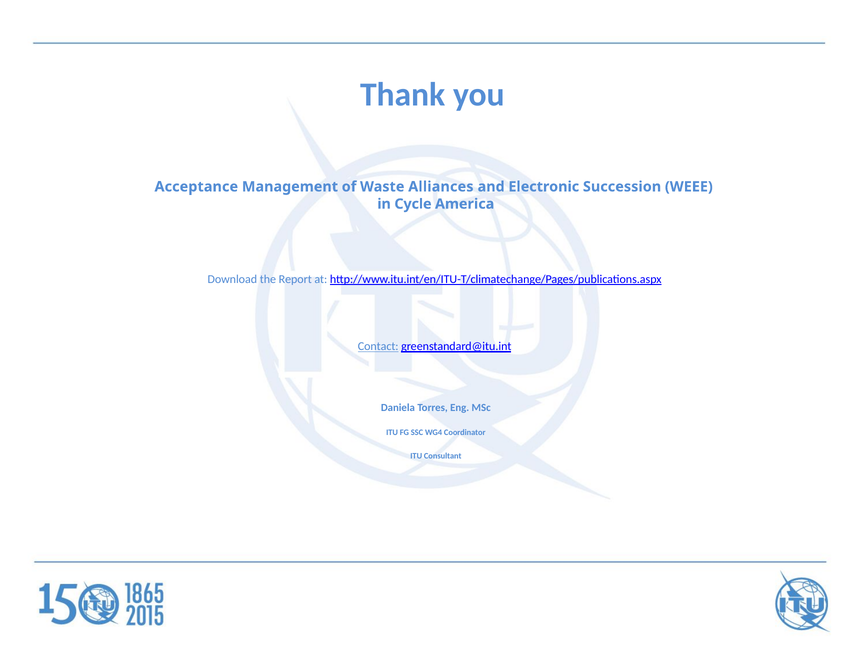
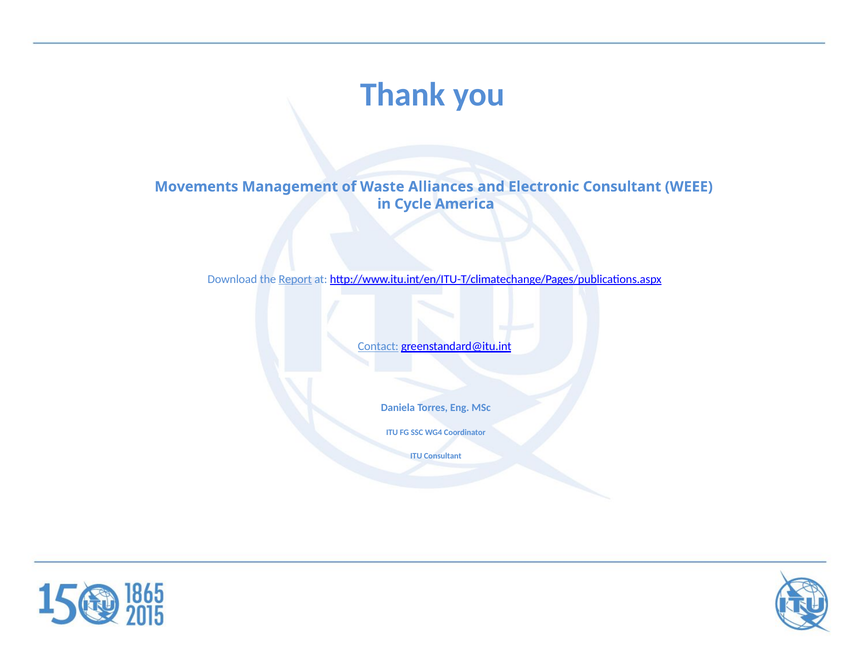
Acceptance: Acceptance -> Movements (196, 187)
Electronic Succession: Succession -> Consultant (622, 187)
Report underline: none -> present (295, 279)
